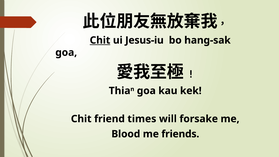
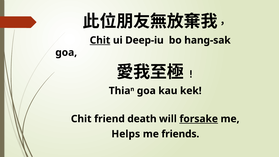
Jesus-iu: Jesus-iu -> Deep-iu (144, 40)
times: times -> death (142, 119)
forsake underline: none -> present (199, 119)
Blood: Blood -> Helps (126, 134)
